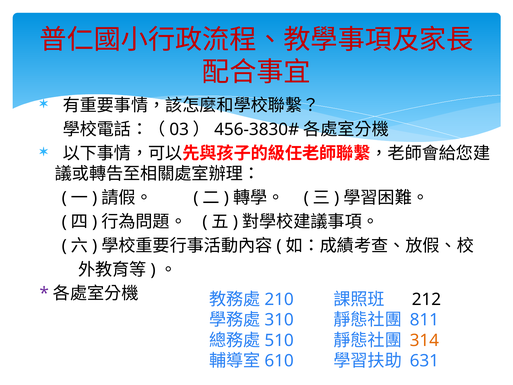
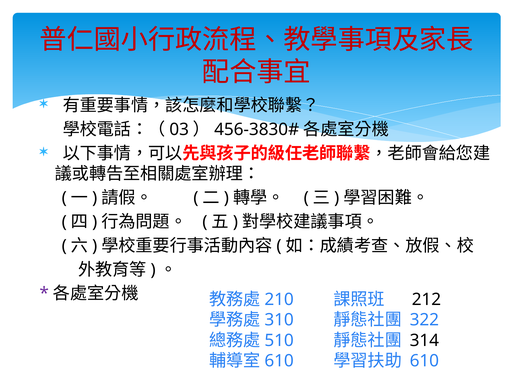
811: 811 -> 322 (424, 320)
314 colour: orange -> black (424, 340)
631: 631 -> 610 (424, 361)
